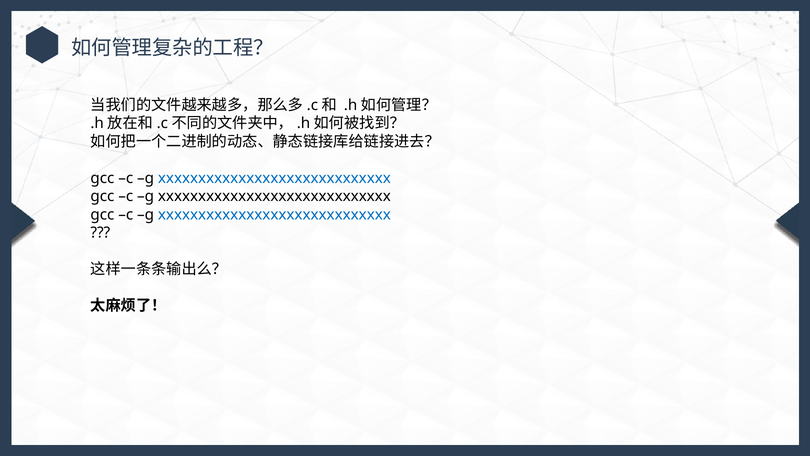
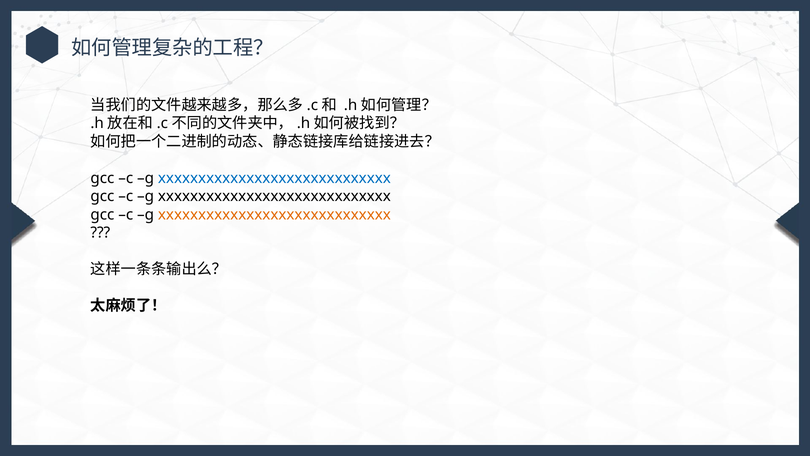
xxxxxxxxxxxxxxxxxxxxxxxxxxxxx colour: blue -> orange (274, 214)
